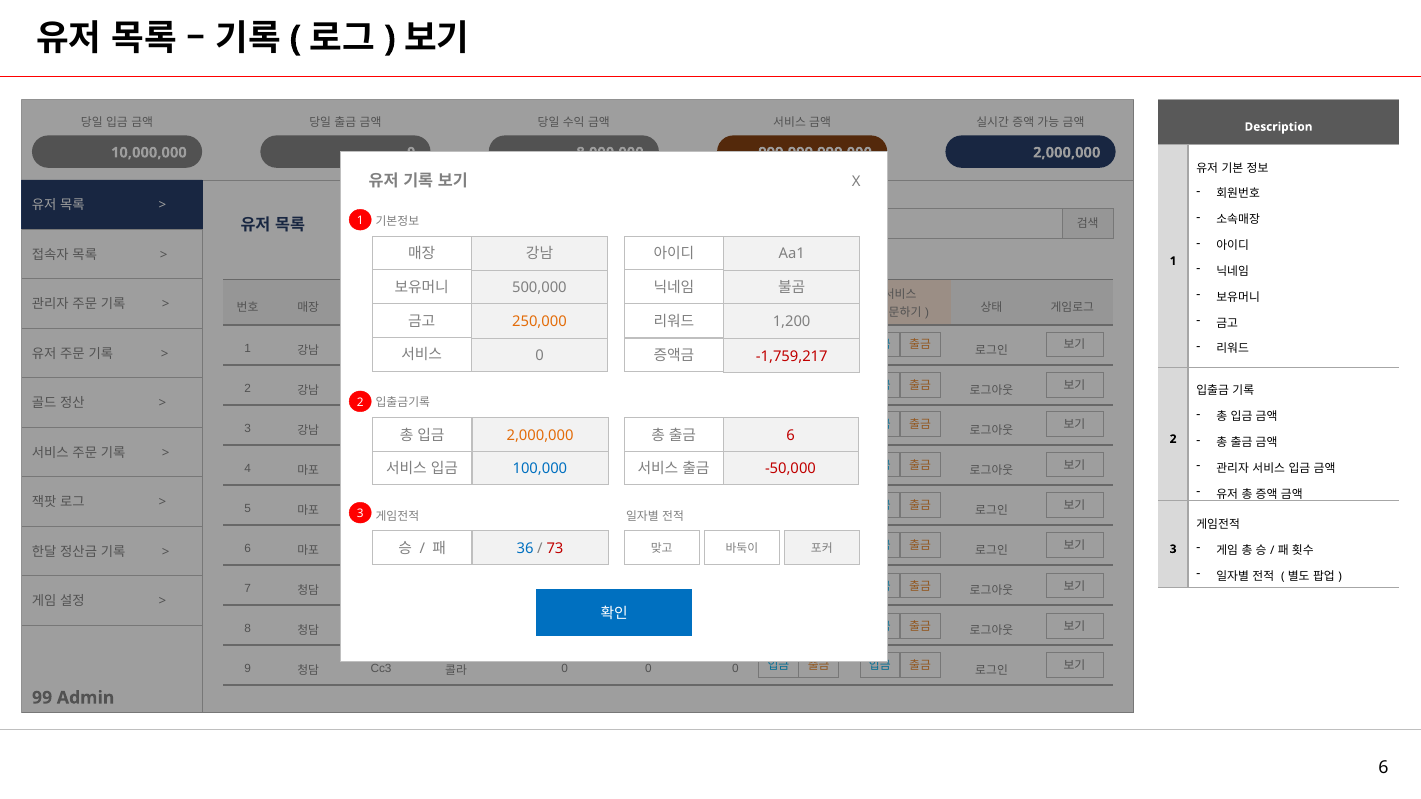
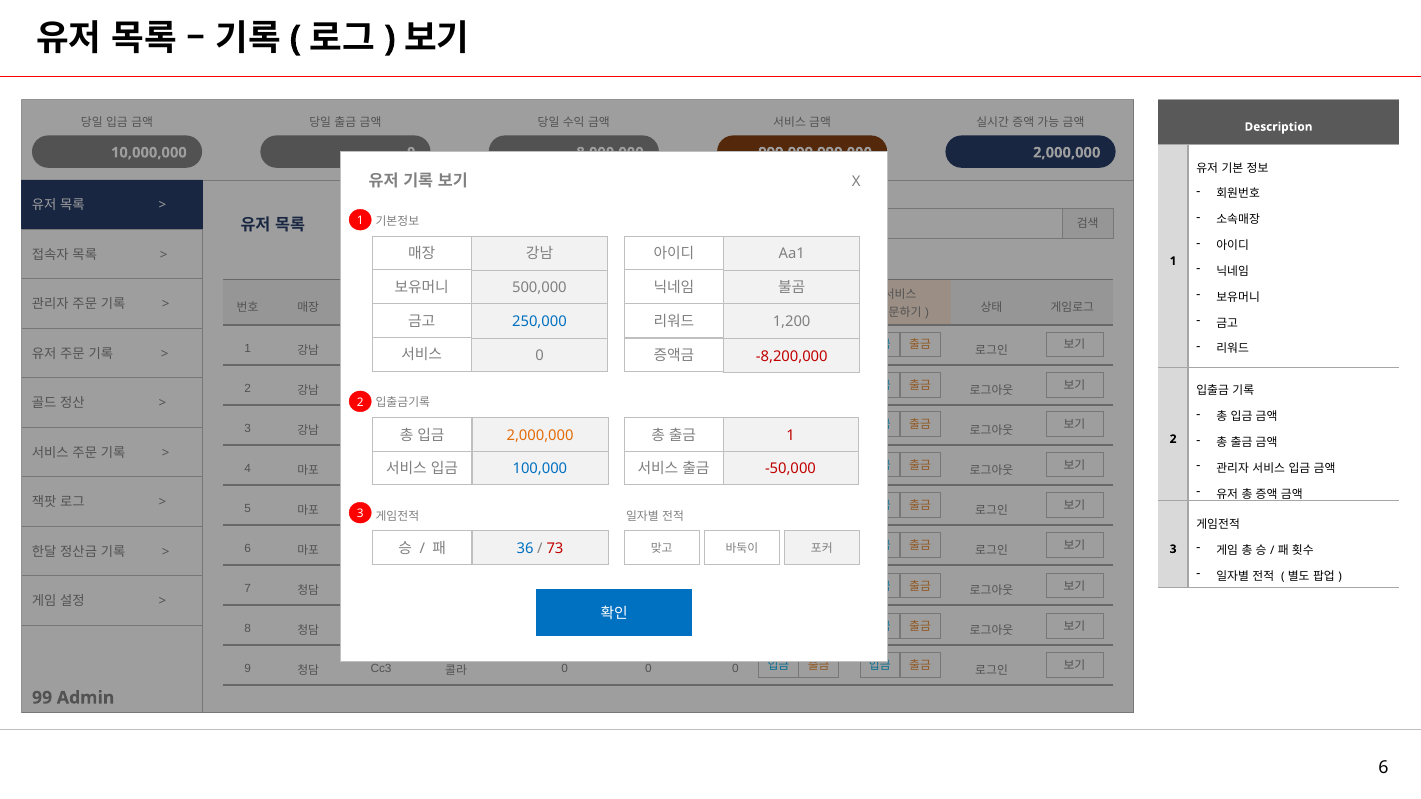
250,000 colour: orange -> blue (539, 322)
-1,759,217: -1,759,217 -> -8,200,000 (792, 356)
6: 6 -> 1 (791, 436)
